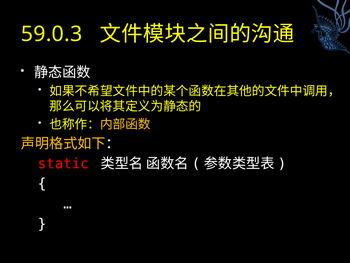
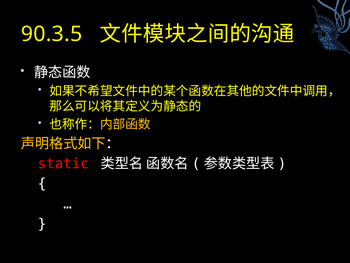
59.0.3: 59.0.3 -> 90.3.5 (52, 34)
